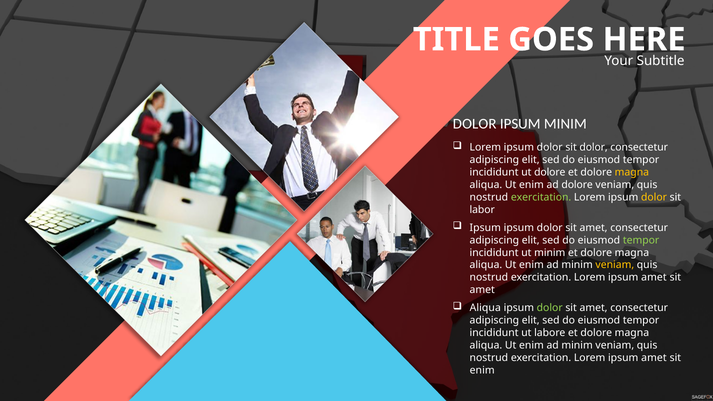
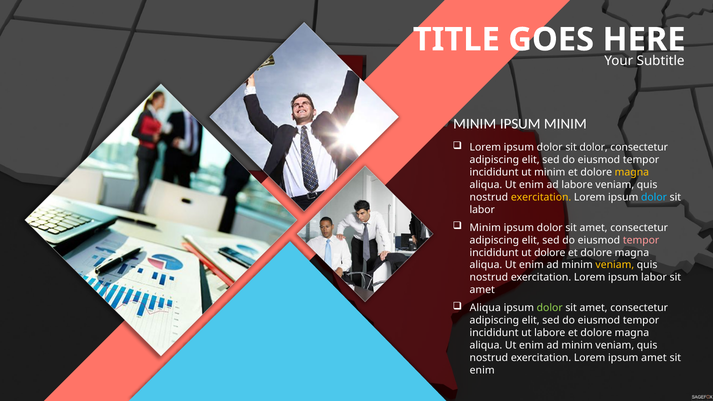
DOLOR: DOLOR -> MINIM (475, 124)
ut dolore: dolore -> minim (550, 172)
ad dolore: dolore -> labore (577, 185)
exercitation colour: light green -> yellow (541, 197)
dolor colour: yellow -> light blue (654, 197)
Ipsum: Ipsum -> Minim (485, 228)
tempor colour: light green -> pink (641, 240)
ut minim: minim -> dolore (550, 253)
amet: amet -> labor (654, 278)
